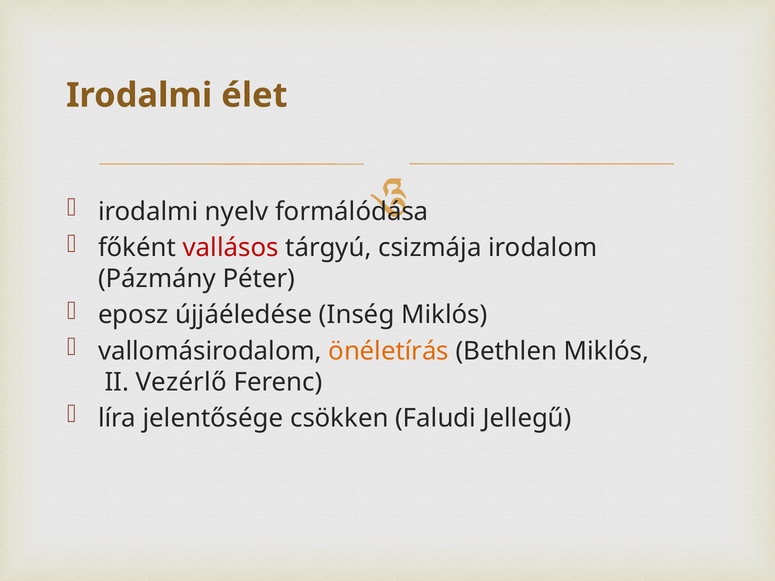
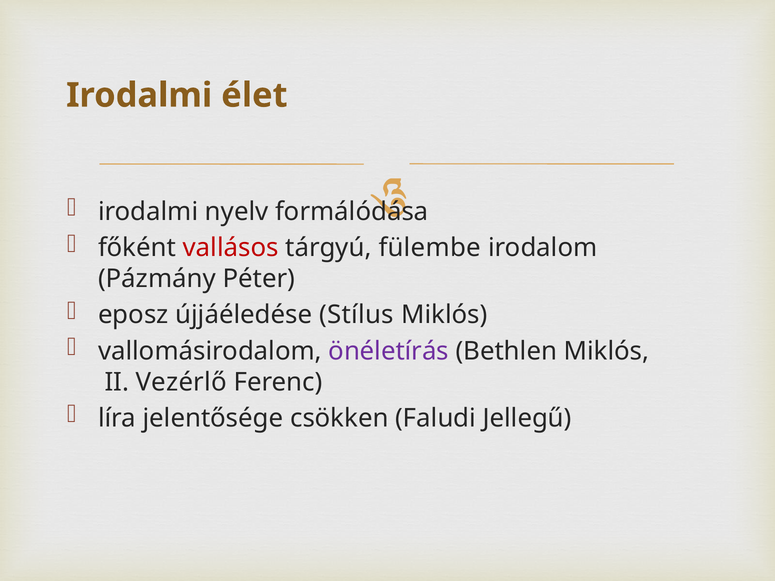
csizmája: csizmája -> fülembe (430, 248)
Inség: Inség -> Stílus (357, 315)
önéletírás colour: orange -> purple (389, 351)
